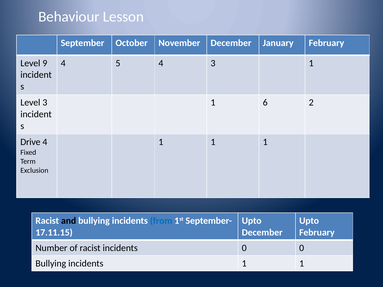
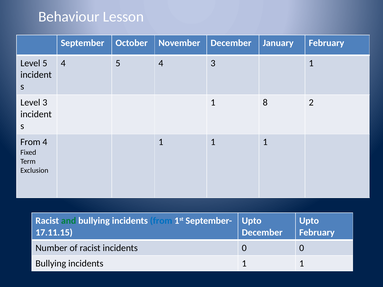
Level 9: 9 -> 5 (45, 63)
6: 6 -> 8 (265, 103)
Drive: Drive -> From (30, 142)
and colour: black -> green (69, 221)
